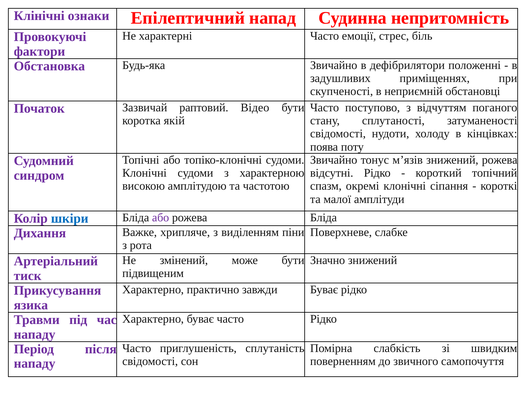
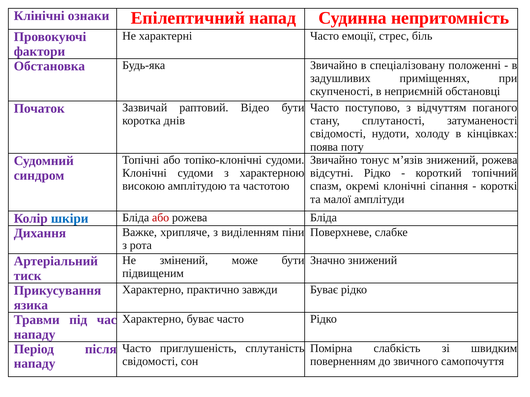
дефібрилятори: дефібрилятори -> спеціалізовану (407, 65)
якій: якій -> днів (174, 121)
або colour: purple -> red (161, 218)
